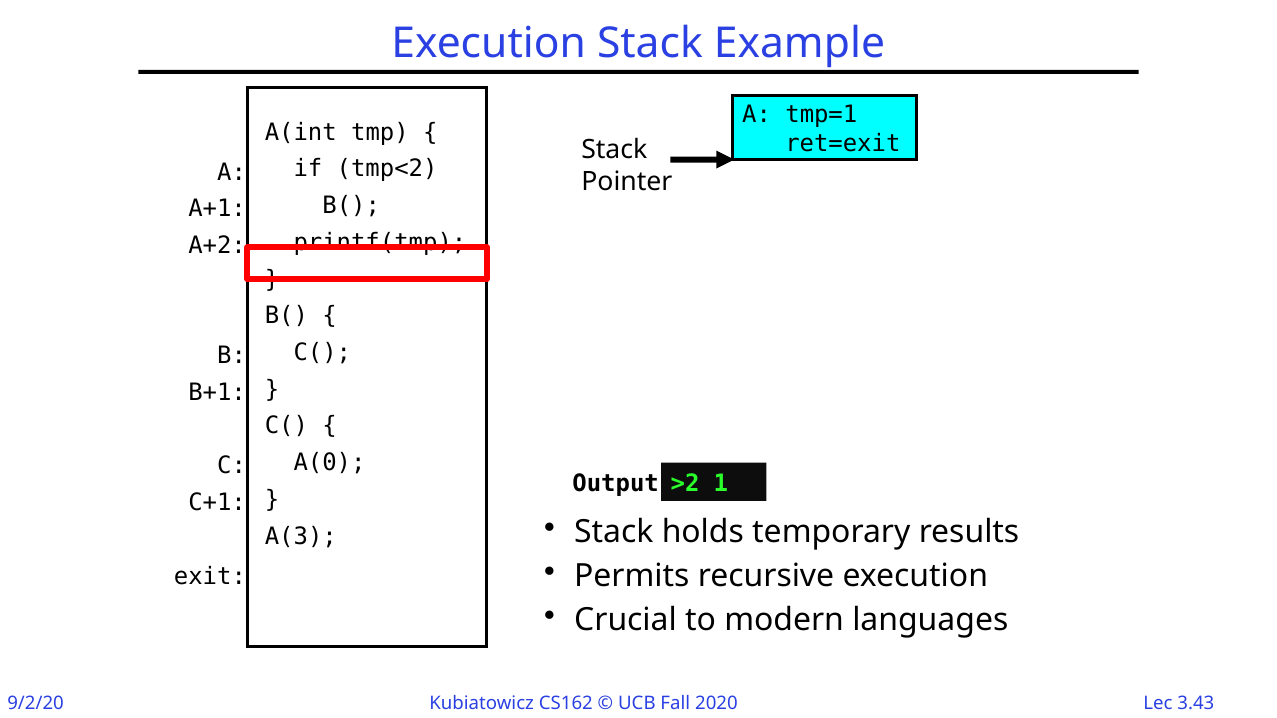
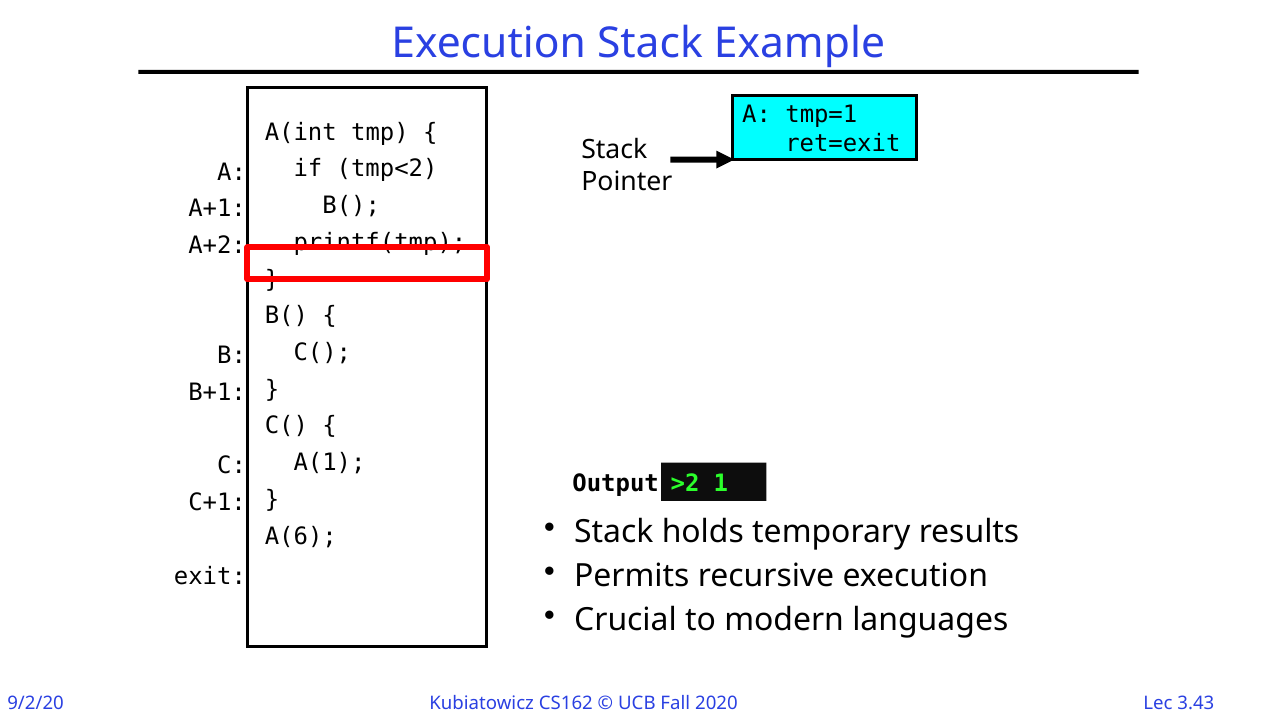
A(0: A(0 -> A(1 (330, 463)
A(3: A(3 -> A(6 (301, 536)
